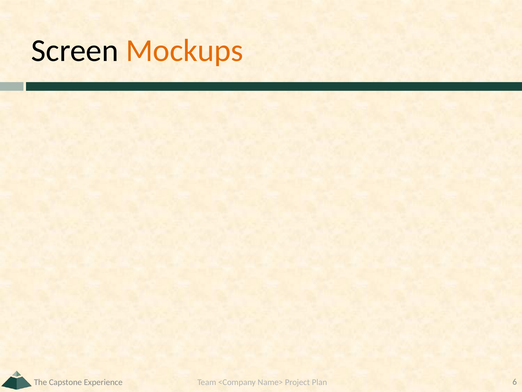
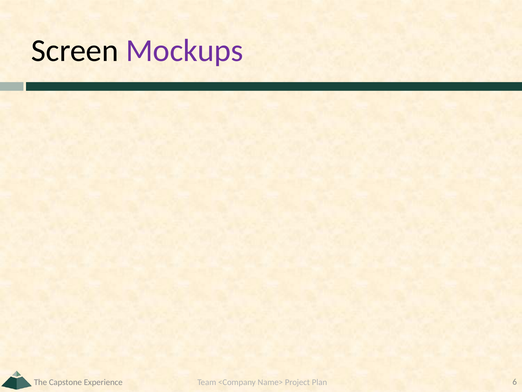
Mockups colour: orange -> purple (185, 51)
